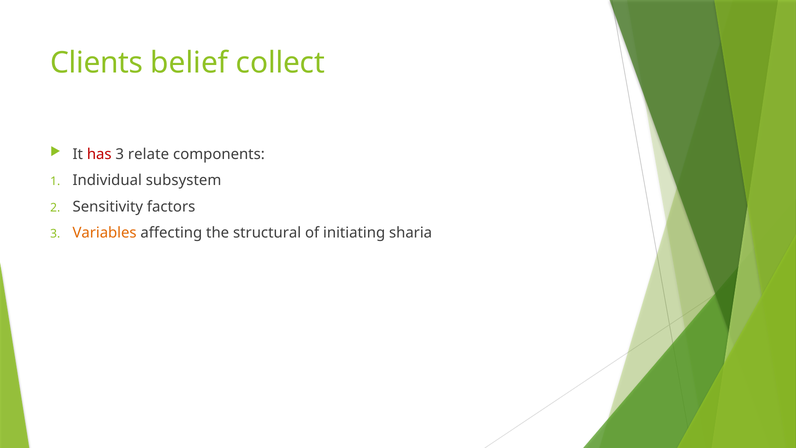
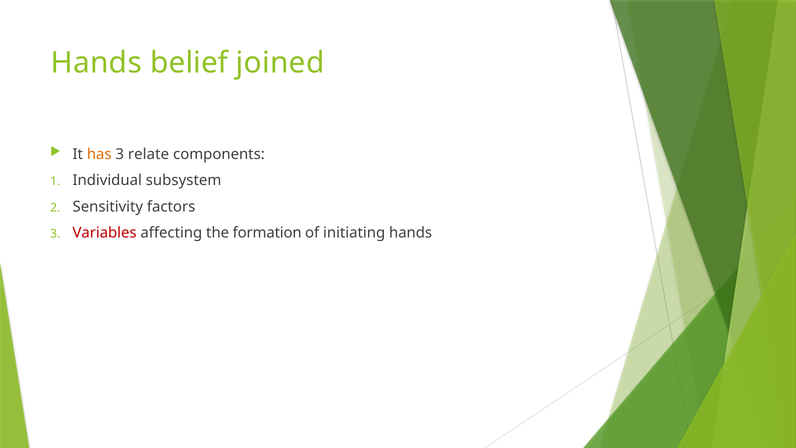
Clients: Clients -> Hands (96, 63)
collect: collect -> joined (280, 63)
has colour: red -> orange (99, 154)
Variables colour: orange -> red (105, 233)
structural: structural -> formation (267, 233)
initiating sharia: sharia -> hands (411, 233)
